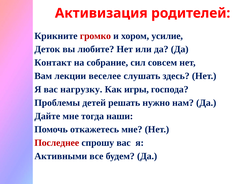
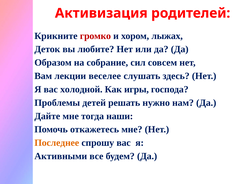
усилие: усилие -> лыжах (167, 36)
Контакт: Контакт -> Образом (53, 63)
нагрузку: нагрузку -> холодной (81, 90)
Последнее colour: red -> orange (57, 143)
